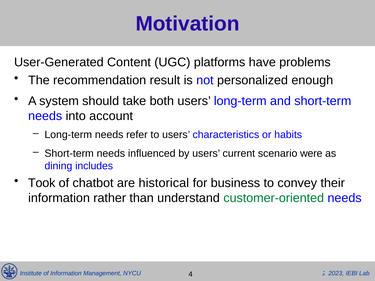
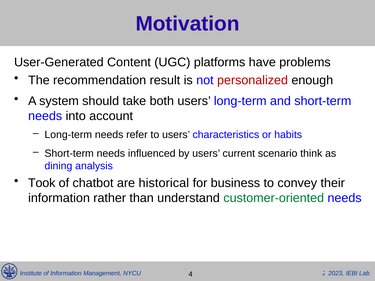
personalized colour: black -> red (253, 80)
were: were -> think (311, 154)
includes: includes -> analysis (94, 166)
